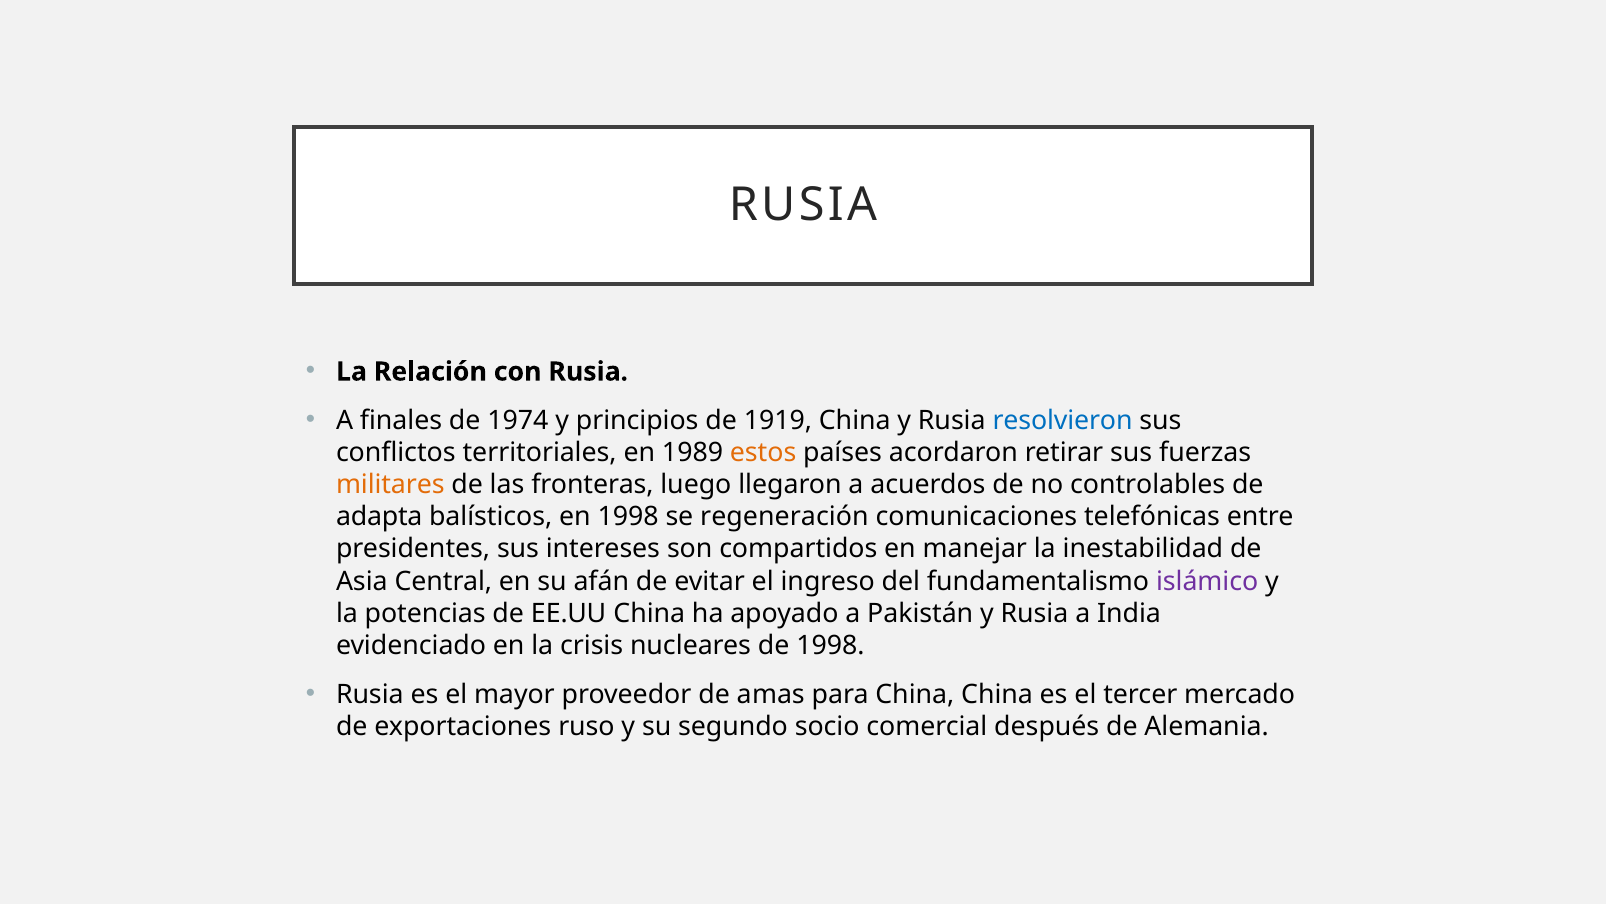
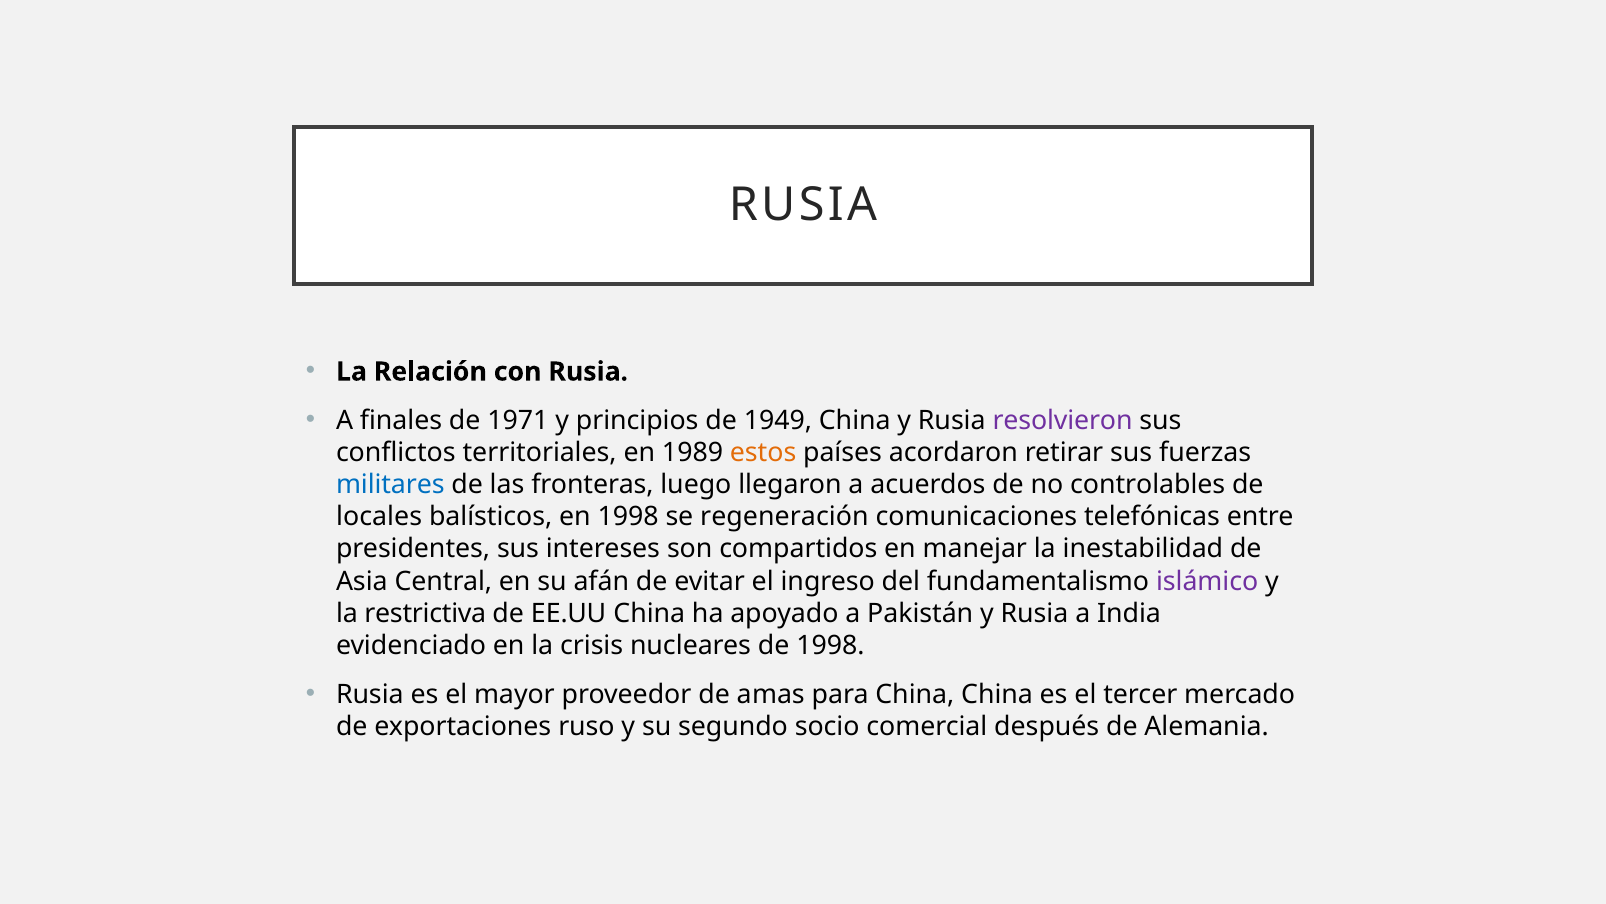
1974: 1974 -> 1971 (518, 420)
1919: 1919 -> 1949 (778, 420)
resolvieron colour: blue -> purple (1063, 420)
militares colour: orange -> blue (390, 484)
adapta: adapta -> locales (379, 517)
potencias: potencias -> restrictiva (425, 613)
